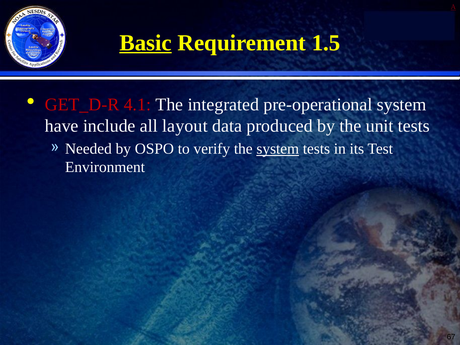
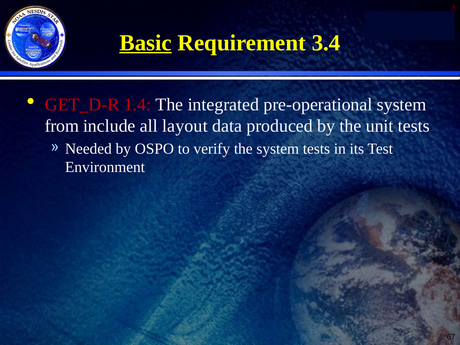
1.5: 1.5 -> 3.4 (326, 43)
4.1: 4.1 -> 1.4 (137, 105)
have: have -> from (62, 126)
system underline: present -> none (278, 149)
